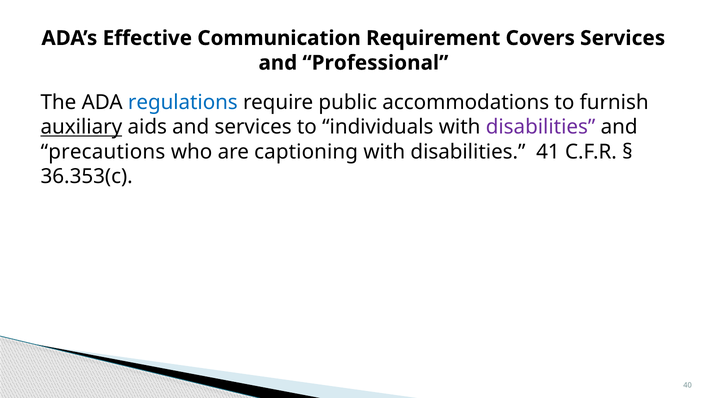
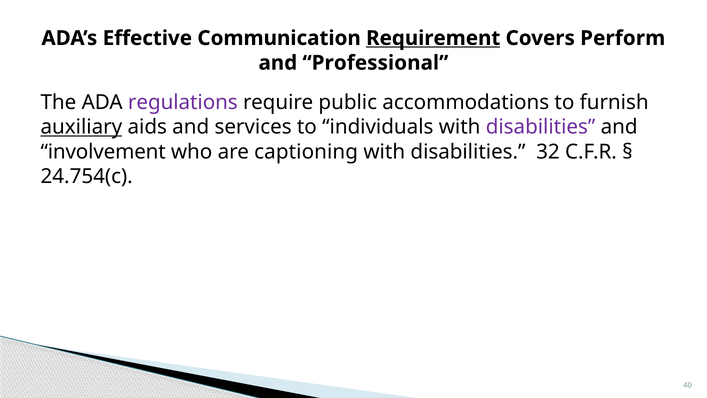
Requirement underline: none -> present (433, 38)
Covers Services: Services -> Perform (623, 38)
regulations colour: blue -> purple (183, 102)
precautions: precautions -> involvement (103, 152)
41: 41 -> 32 (548, 152)
36.353(c: 36.353(c -> 24.754(c (87, 176)
